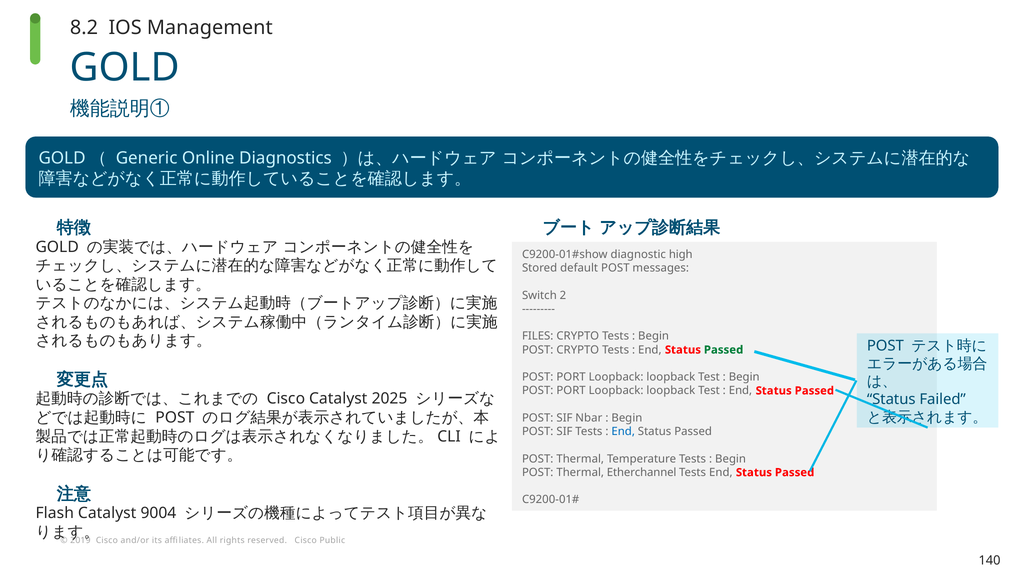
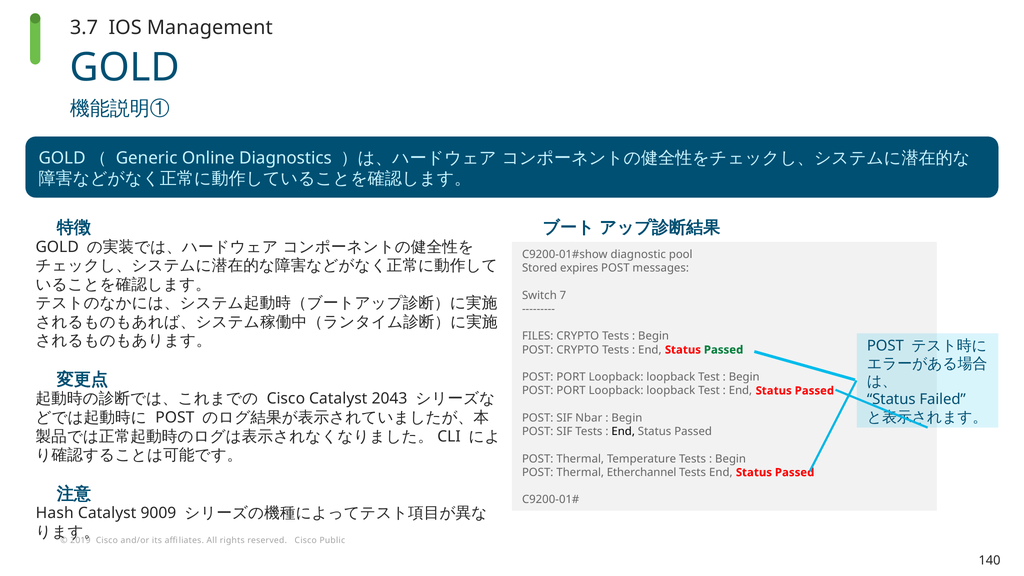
8.2: 8.2 -> 3.7 (84, 28)
high: high -> pool (681, 254)
default: default -> expires (579, 268)
2: 2 -> 7 (563, 295)
2025: 2025 -> 2043 (389, 399)
End colour: blue -> black (623, 432)
Flash: Flash -> Hash (55, 513)
9004: 9004 -> 9009 (158, 513)
